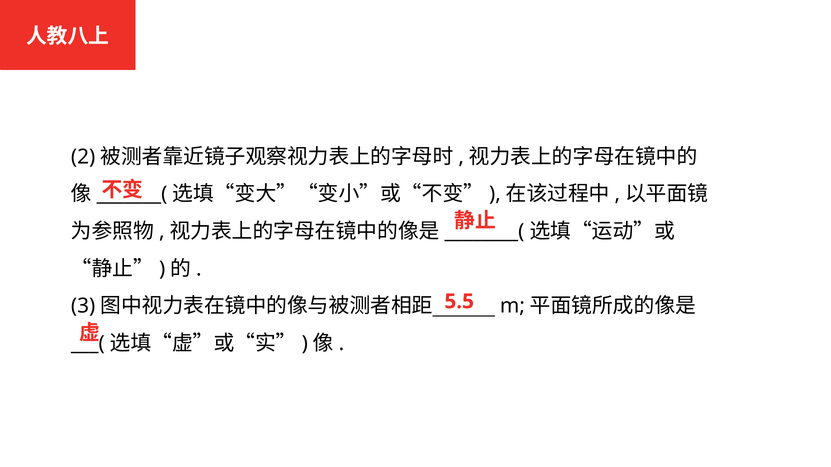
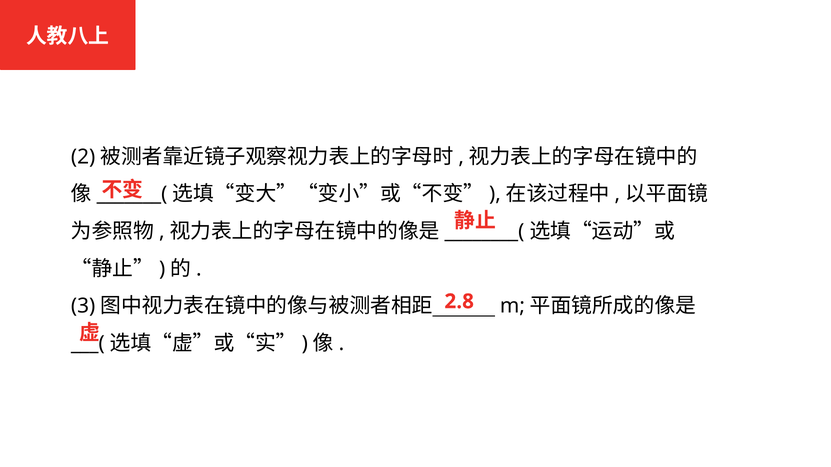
5.5: 5.5 -> 2.8 (459, 302)
